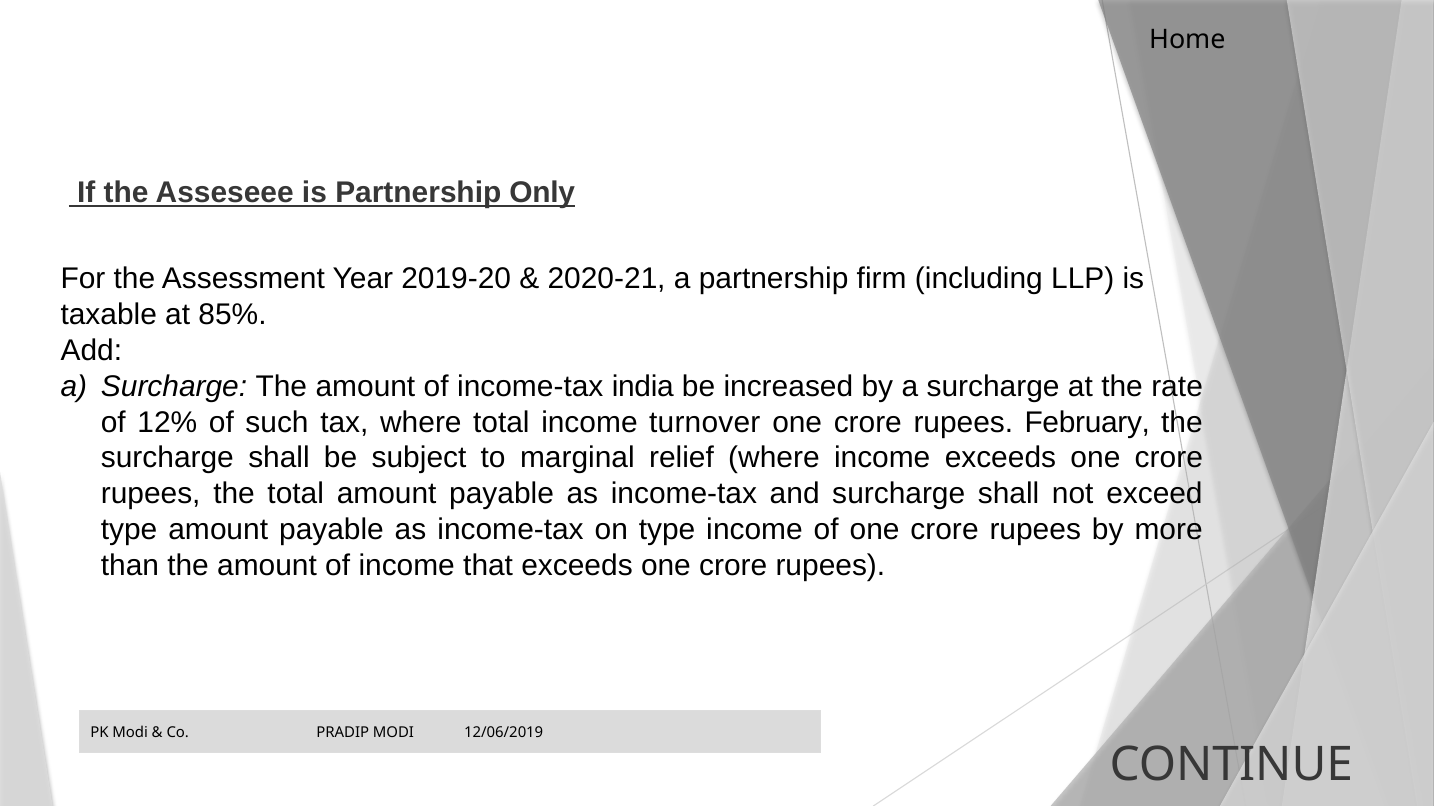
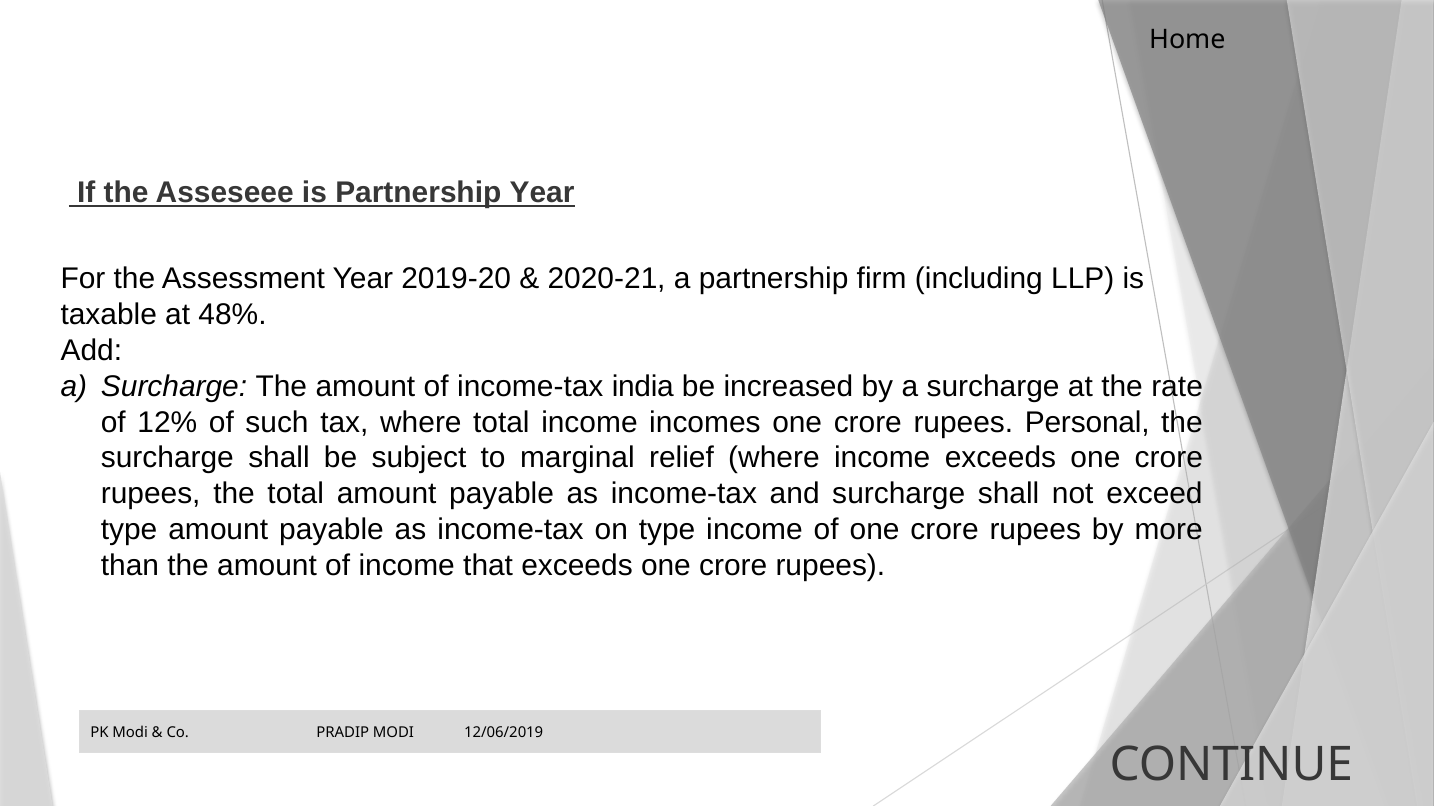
Partnership Only: Only -> Year (542, 193)
85%: 85% -> 48% (233, 315)
turnover: turnover -> incomes (705, 422)
February: February -> Personal (1087, 422)
